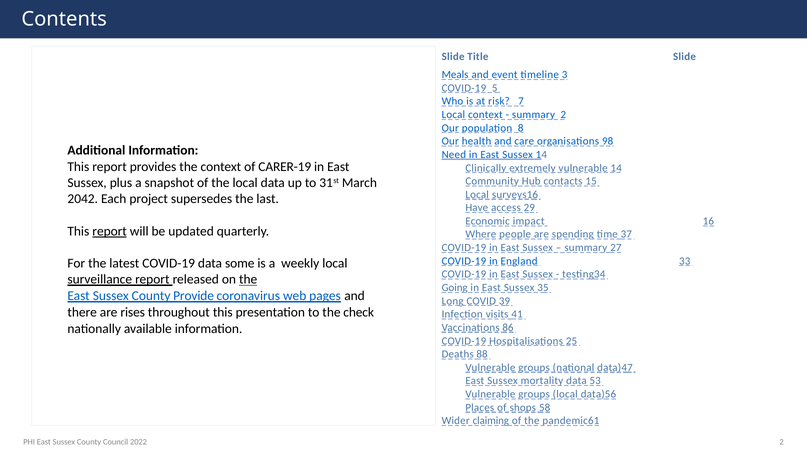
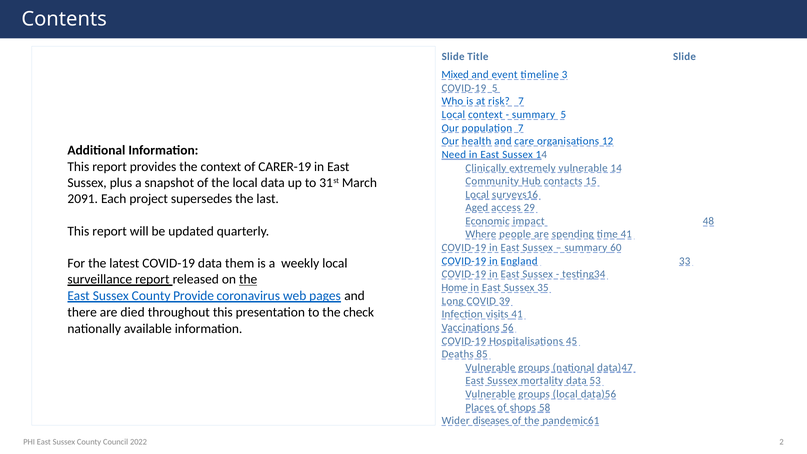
Meals: Meals -> Mixed (455, 75)
summary 2: 2 -> 5 (563, 115)
population 8: 8 -> 7 (521, 128)
98: 98 -> 12 (608, 141)
2042: 2042 -> 2091 (83, 199)
Have: Have -> Aged (477, 208)
16: 16 -> 48 (708, 221)
report underline: present -> none (110, 231)
time 37: 37 -> 41 (626, 234)
27: 27 -> 60 (616, 248)
some: some -> them (240, 263)
Going: Going -> Home (455, 288)
rises: rises -> died (133, 312)
86: 86 -> 56 (508, 328)
25: 25 -> 45 (571, 341)
88: 88 -> 85 (482, 354)
claiming: claiming -> diseases (491, 421)
